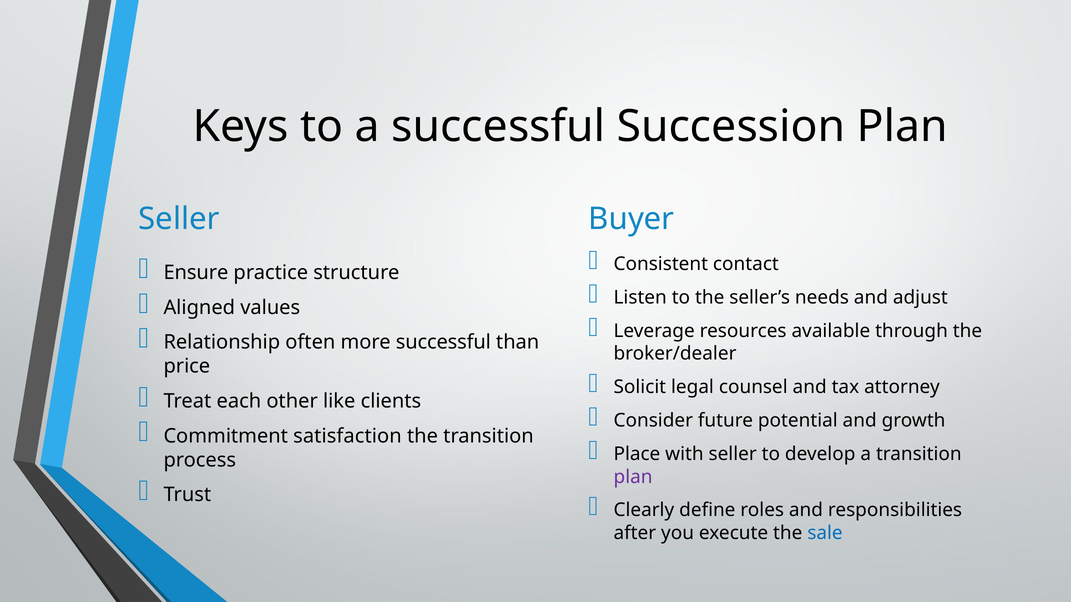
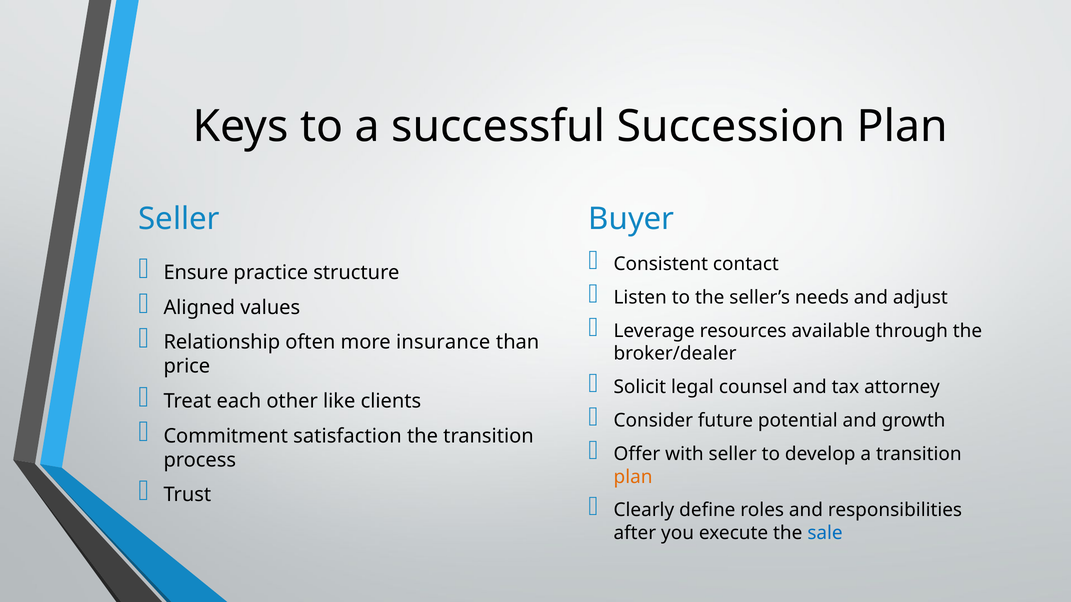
more successful: successful -> insurance (443, 343)
Place: Place -> Offer (637, 454)
plan colour: purple -> orange (633, 477)
